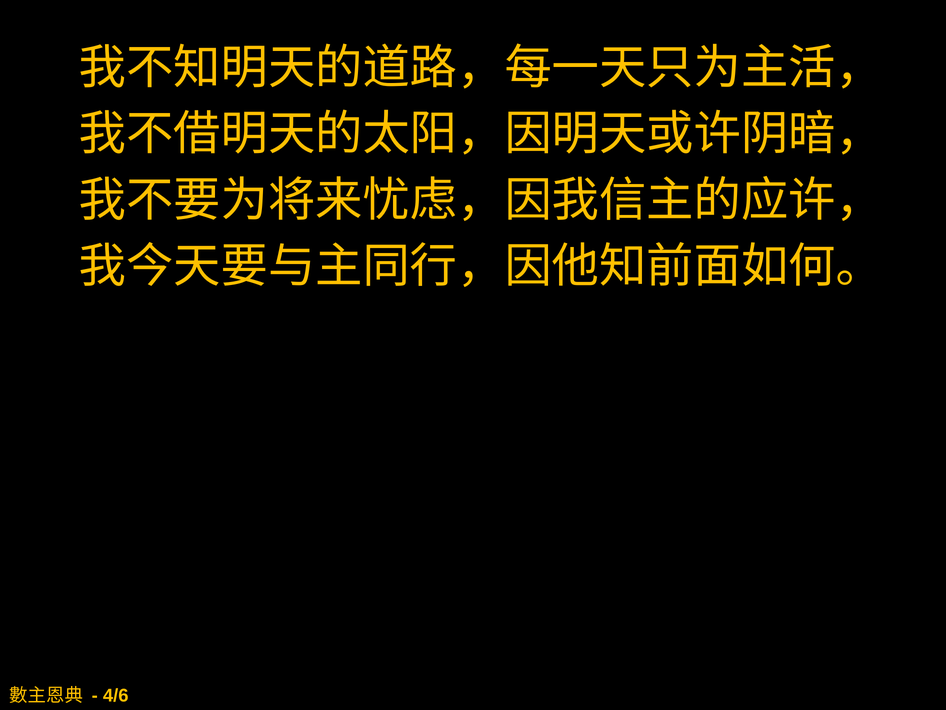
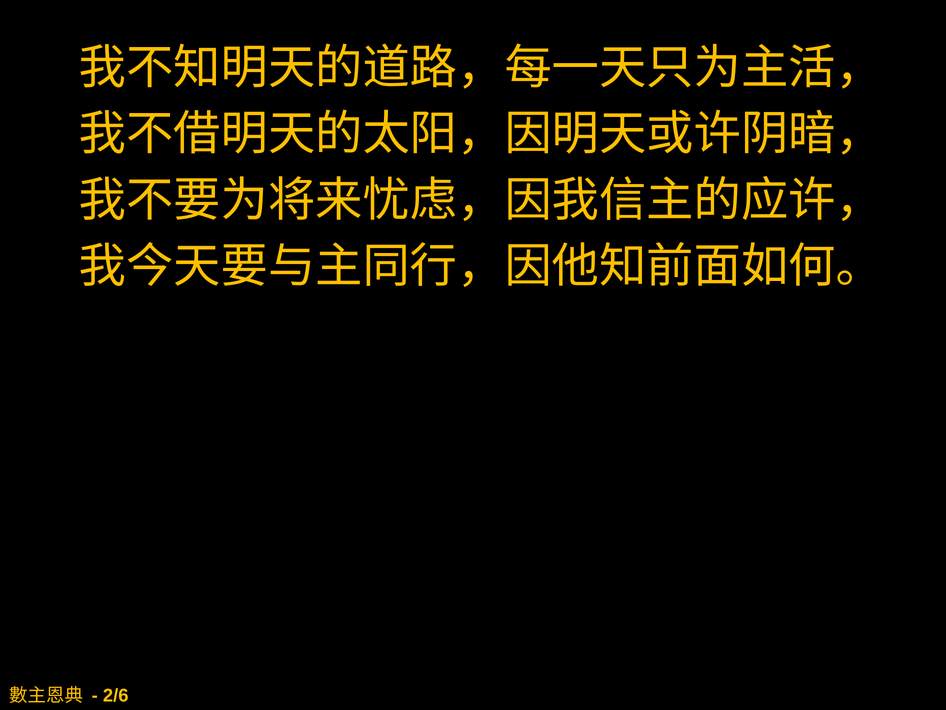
4/6: 4/6 -> 2/6 (116, 695)
